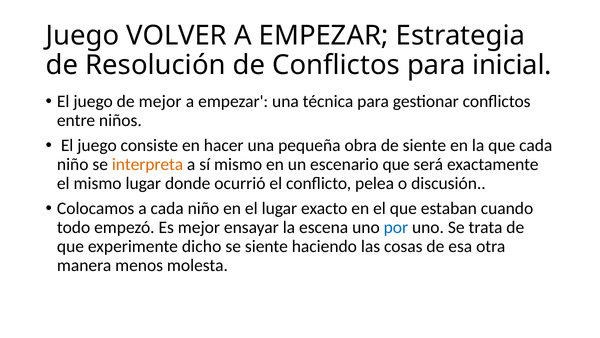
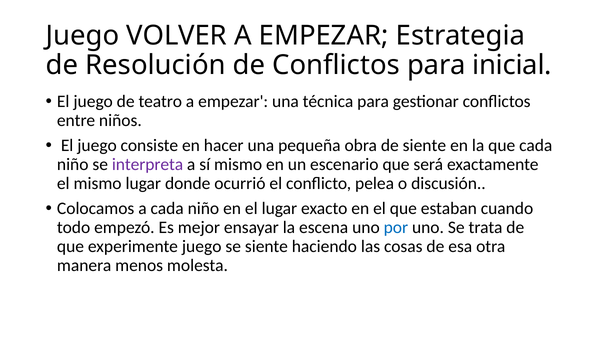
de mejor: mejor -> teatro (160, 101)
interpreta colour: orange -> purple (148, 164)
experimente dicho: dicho -> juego (202, 246)
